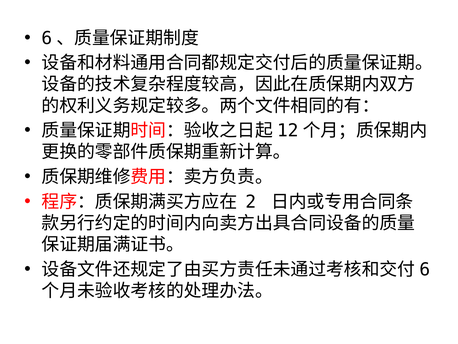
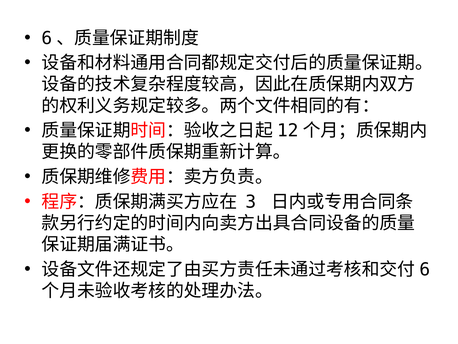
2: 2 -> 3 (251, 202)
